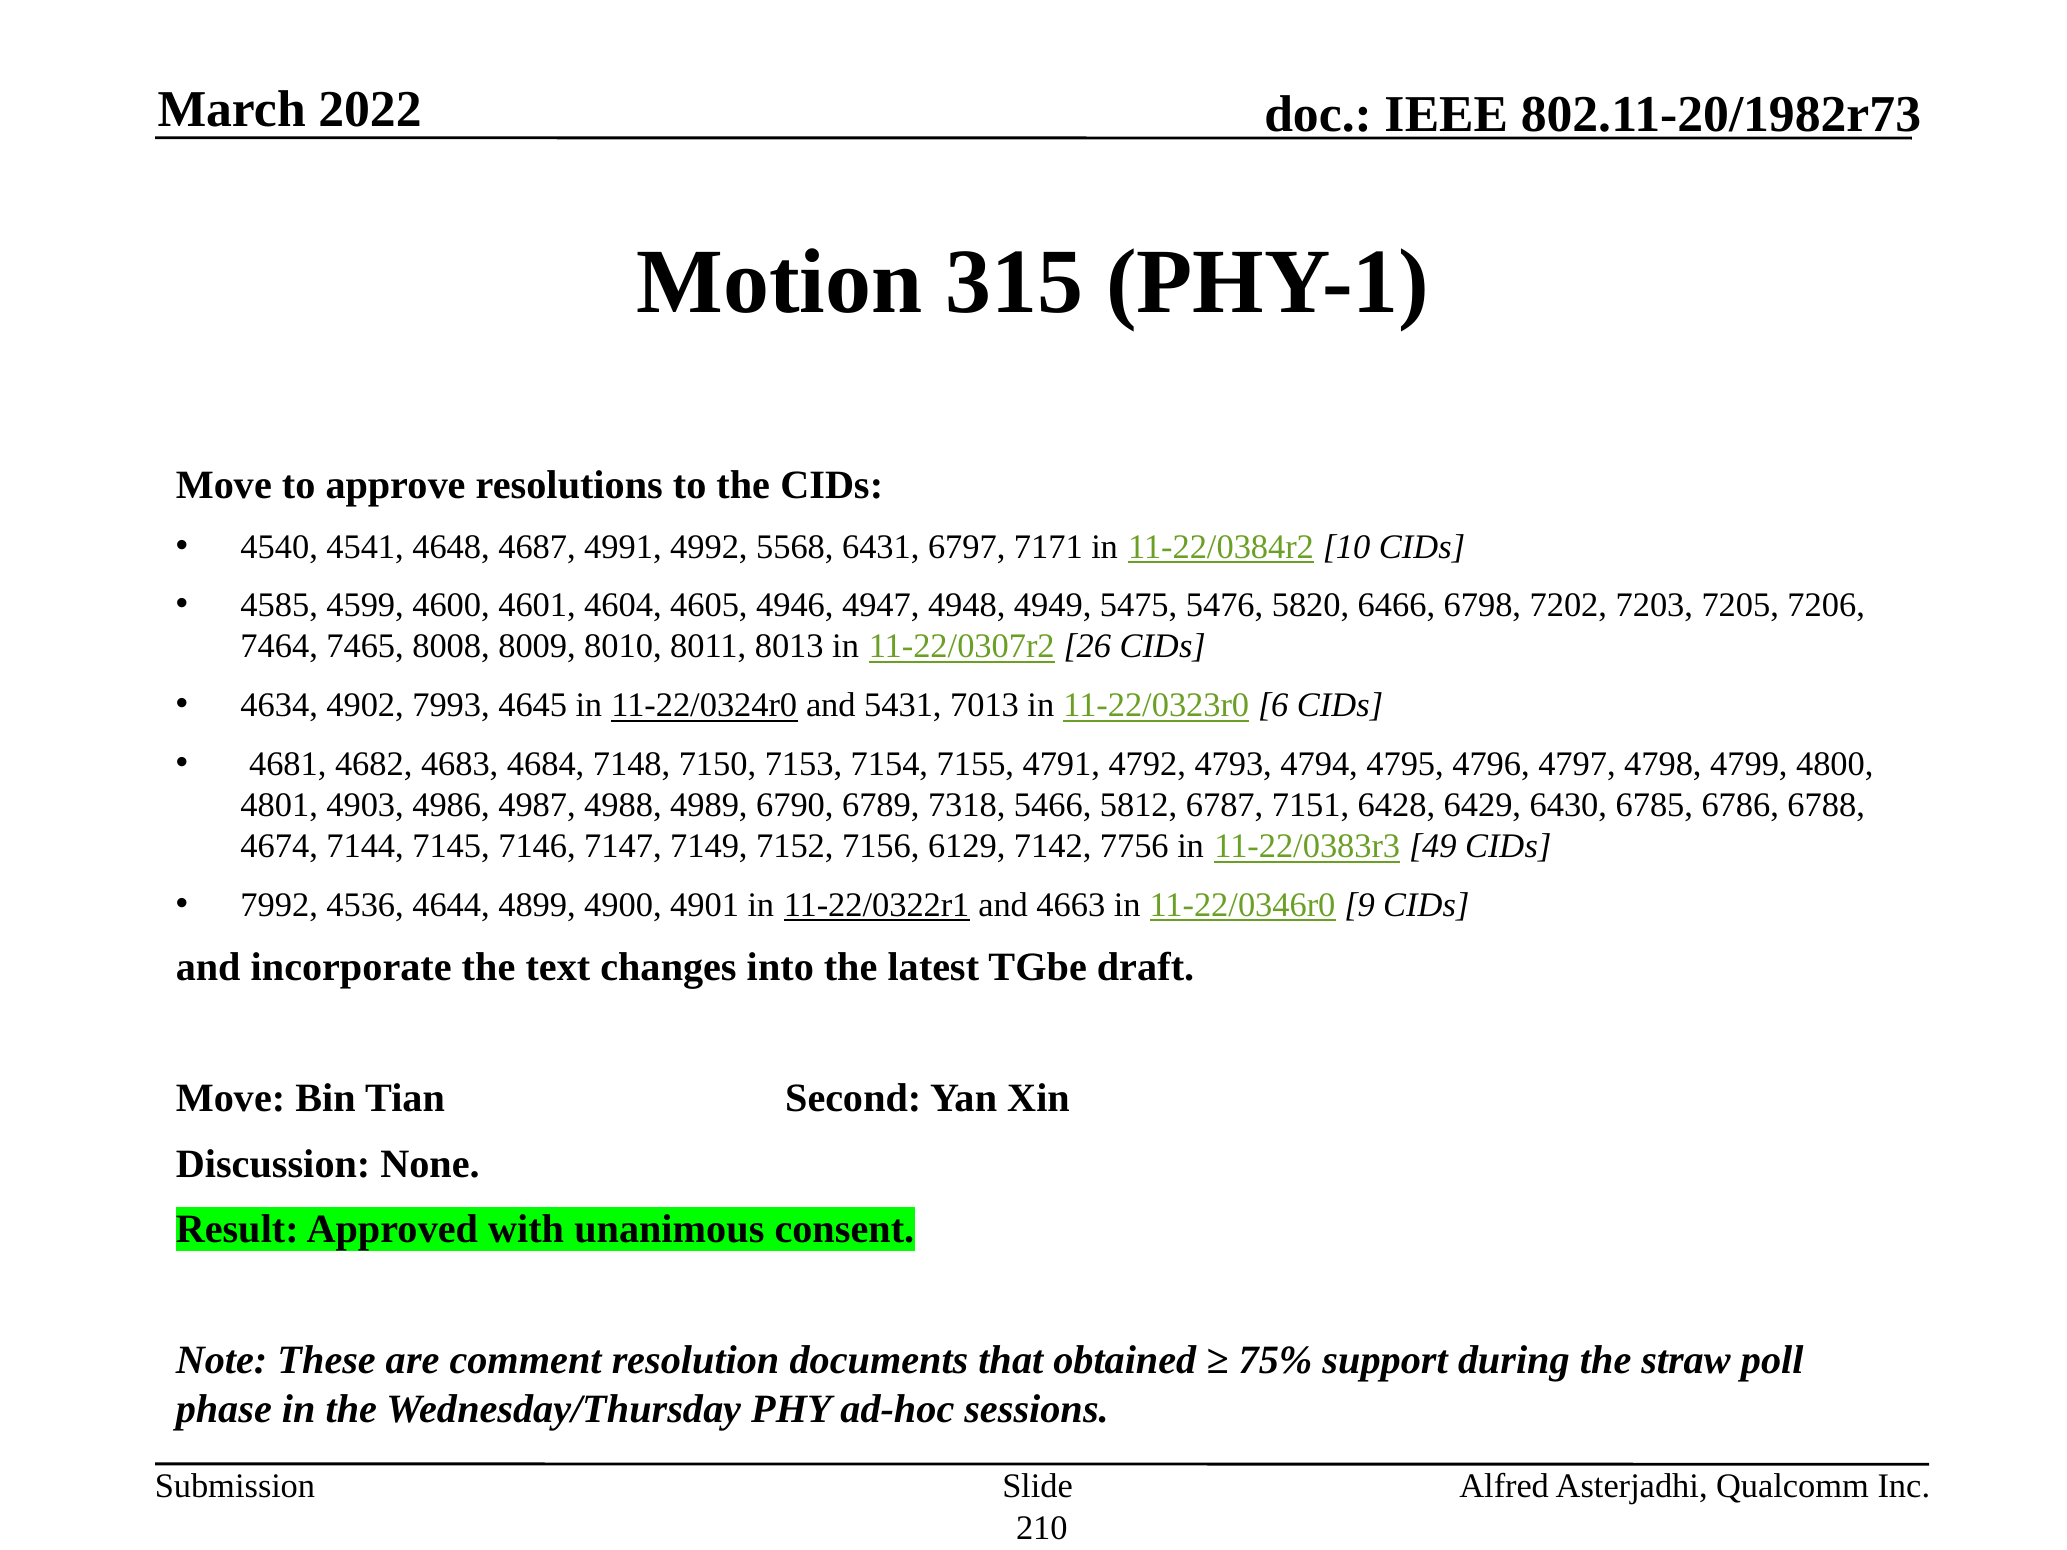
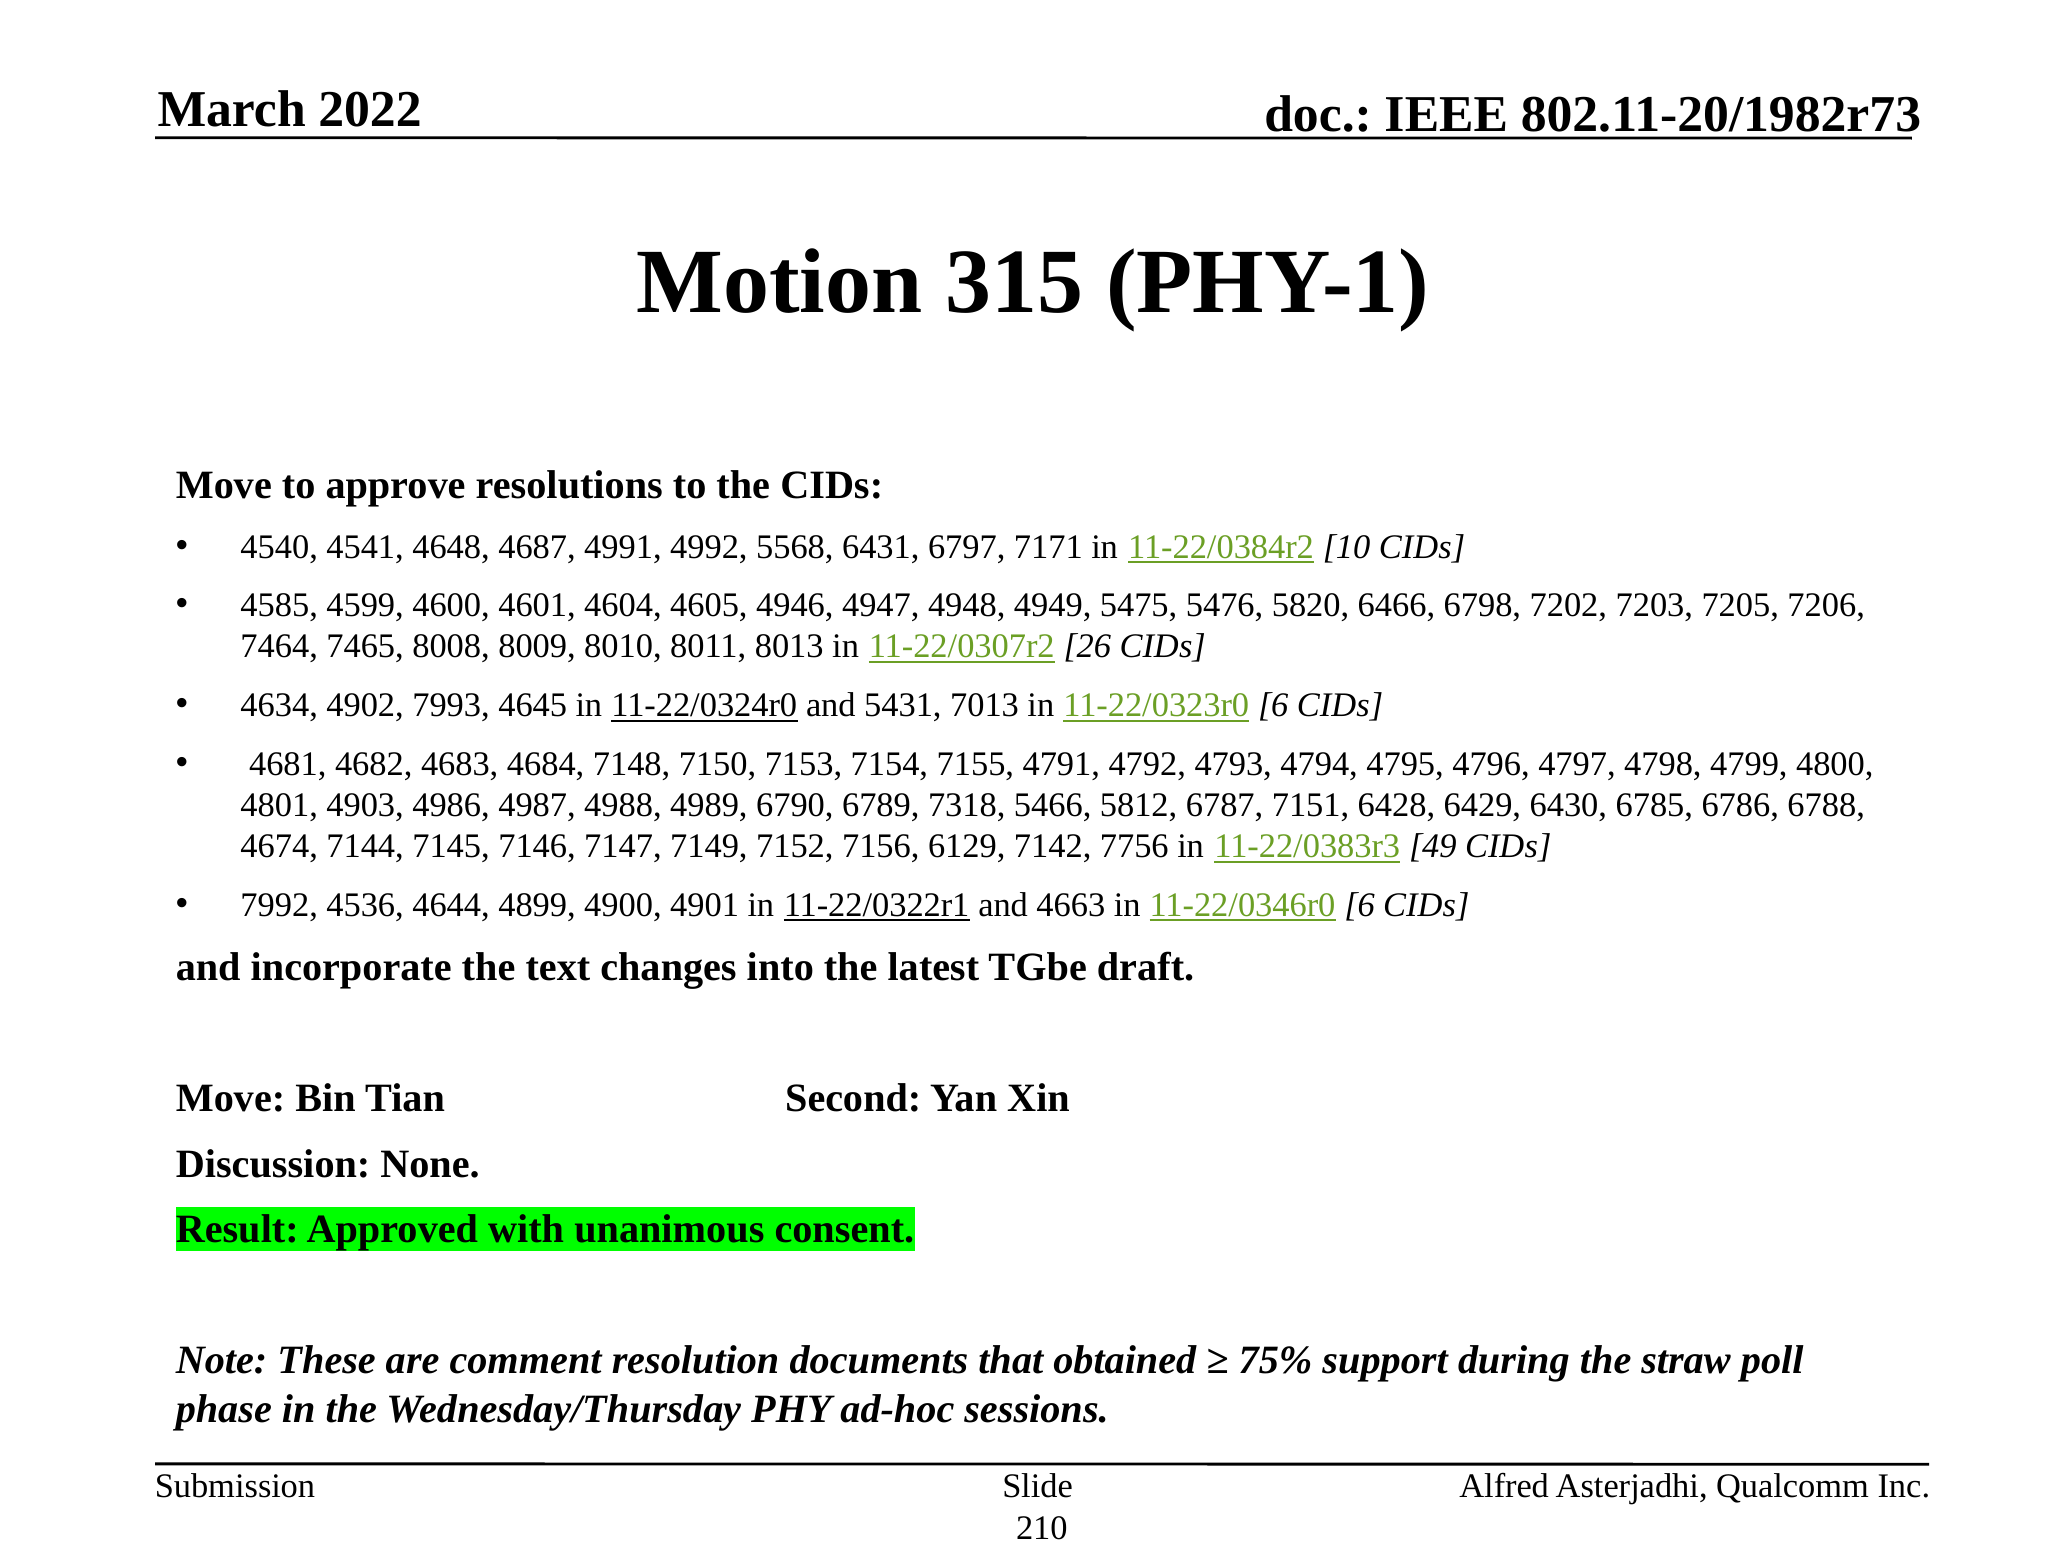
11-22/0346r0 9: 9 -> 6 (1360, 905)
